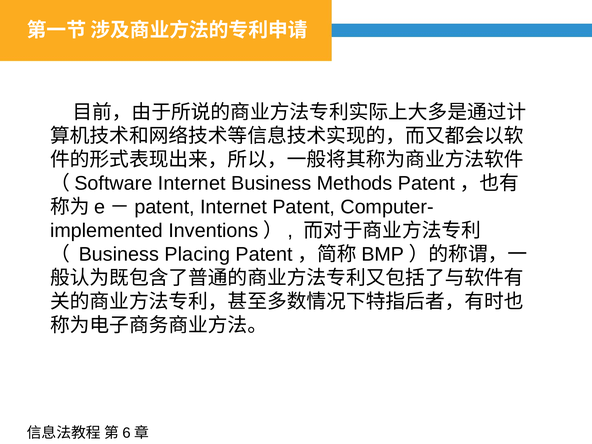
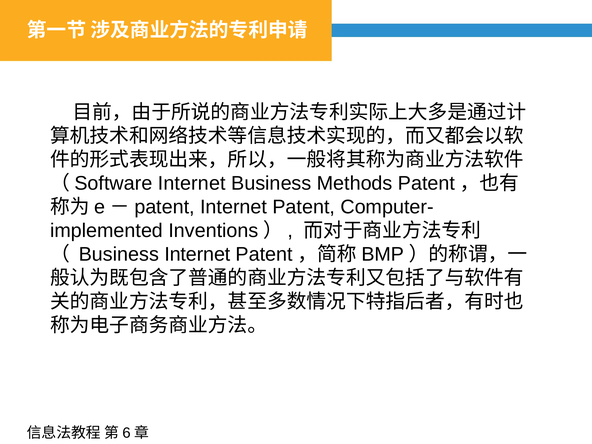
Business Placing: Placing -> Internet (197, 254)
